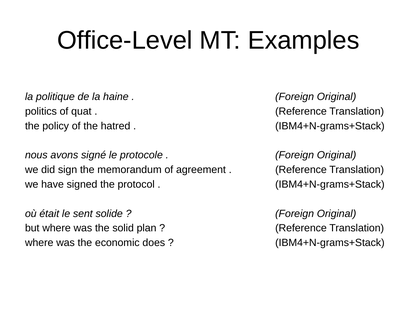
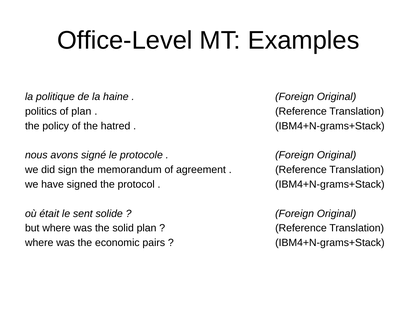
of quat: quat -> plan (81, 111)
does: does -> pairs (154, 243)
